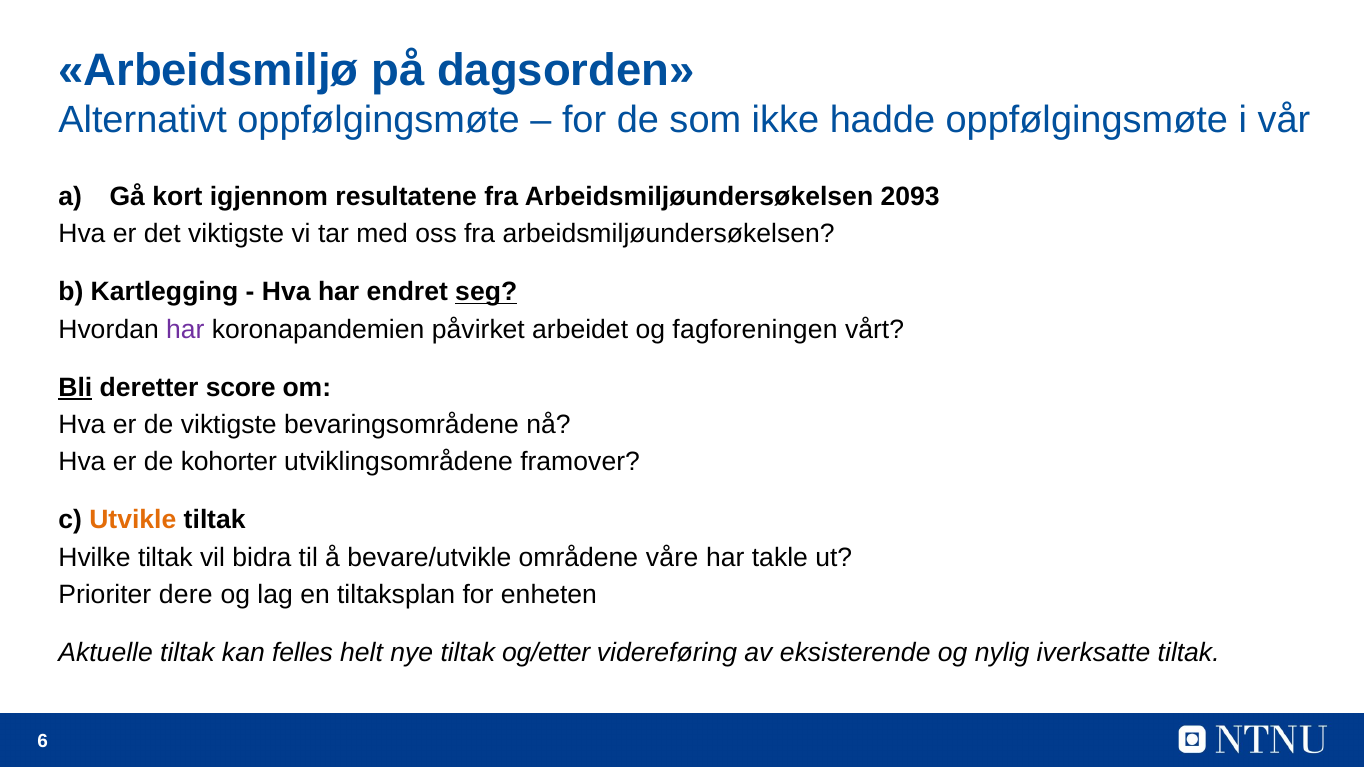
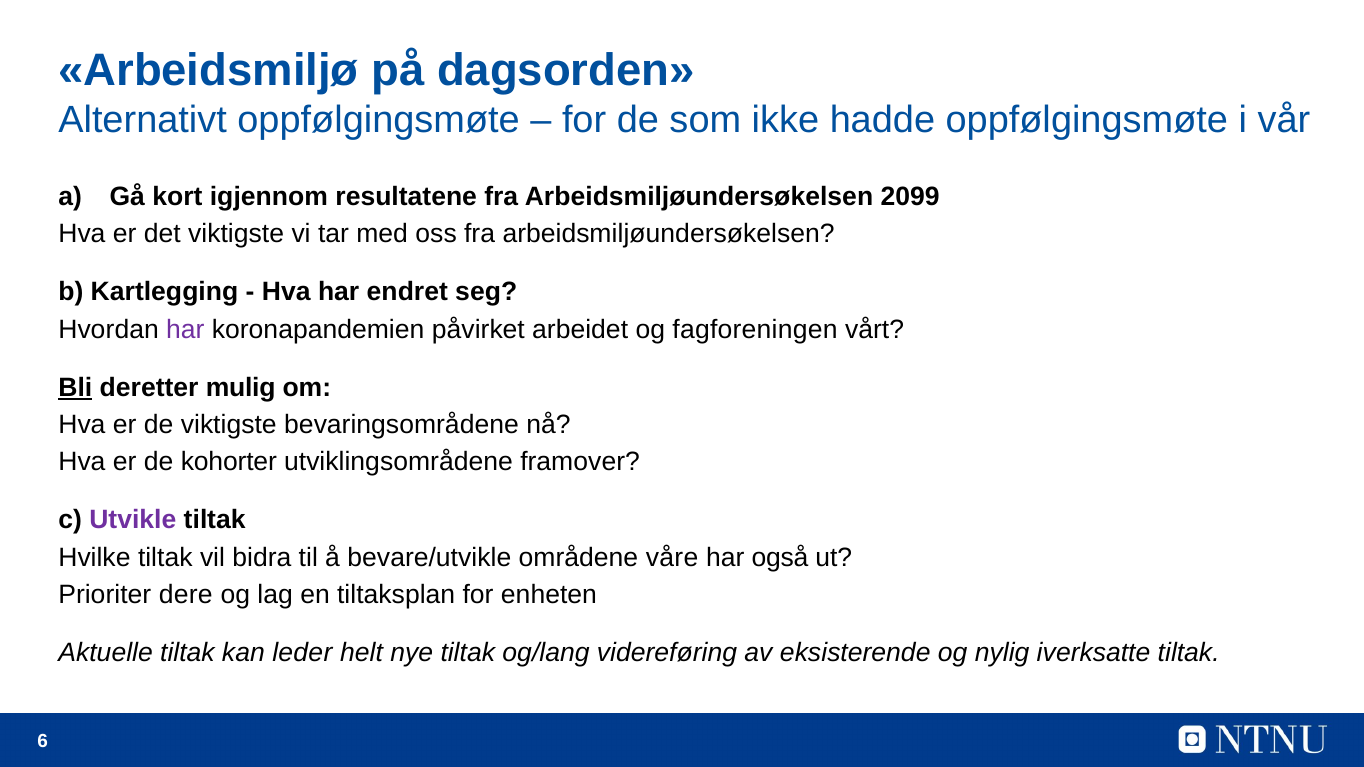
2093: 2093 -> 2099 (910, 197)
seg underline: present -> none (486, 292)
score: score -> mulig (241, 388)
Utvikle colour: orange -> purple (133, 520)
takle: takle -> også (780, 558)
felles: felles -> leder (302, 653)
og/etter: og/etter -> og/lang (546, 653)
